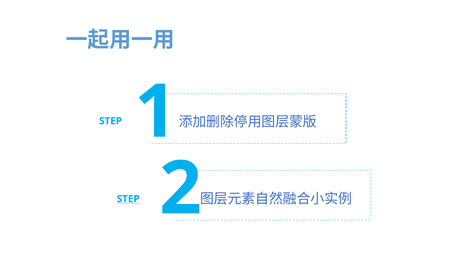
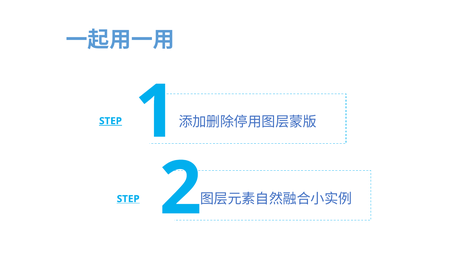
STEP underline: none -> present (111, 121)
